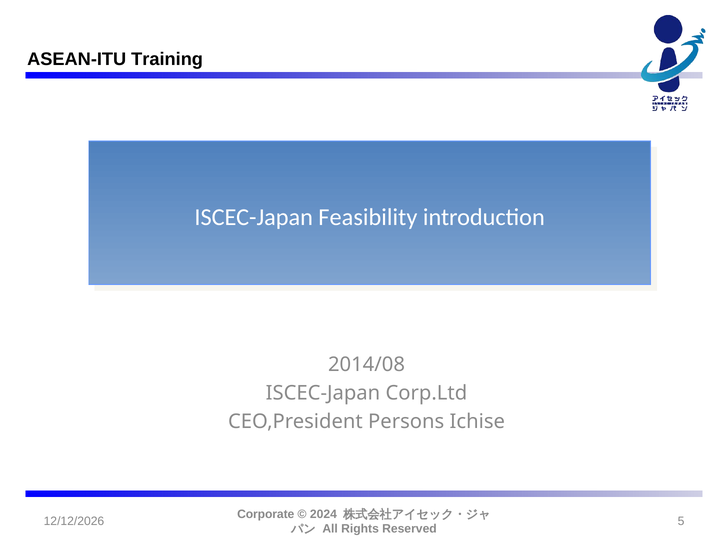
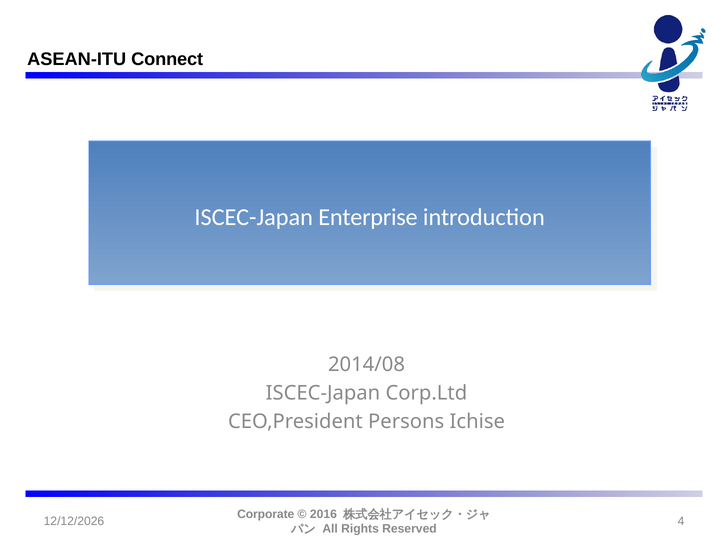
Training: Training -> Connect (167, 59)
Feasibility: Feasibility -> Enterprise (368, 217)
2024: 2024 -> 2016 (323, 514)
5: 5 -> 4 (681, 521)
